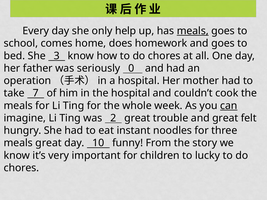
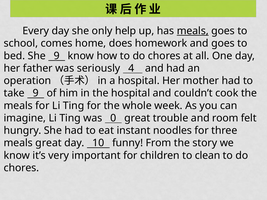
She 3: 3 -> 9 (57, 56)
0: 0 -> 4 (131, 68)
take 7: 7 -> 9 (36, 93)
can underline: present -> none (229, 106)
2: 2 -> 0 (113, 118)
and great: great -> room (225, 118)
lucky: lucky -> clean (208, 156)
